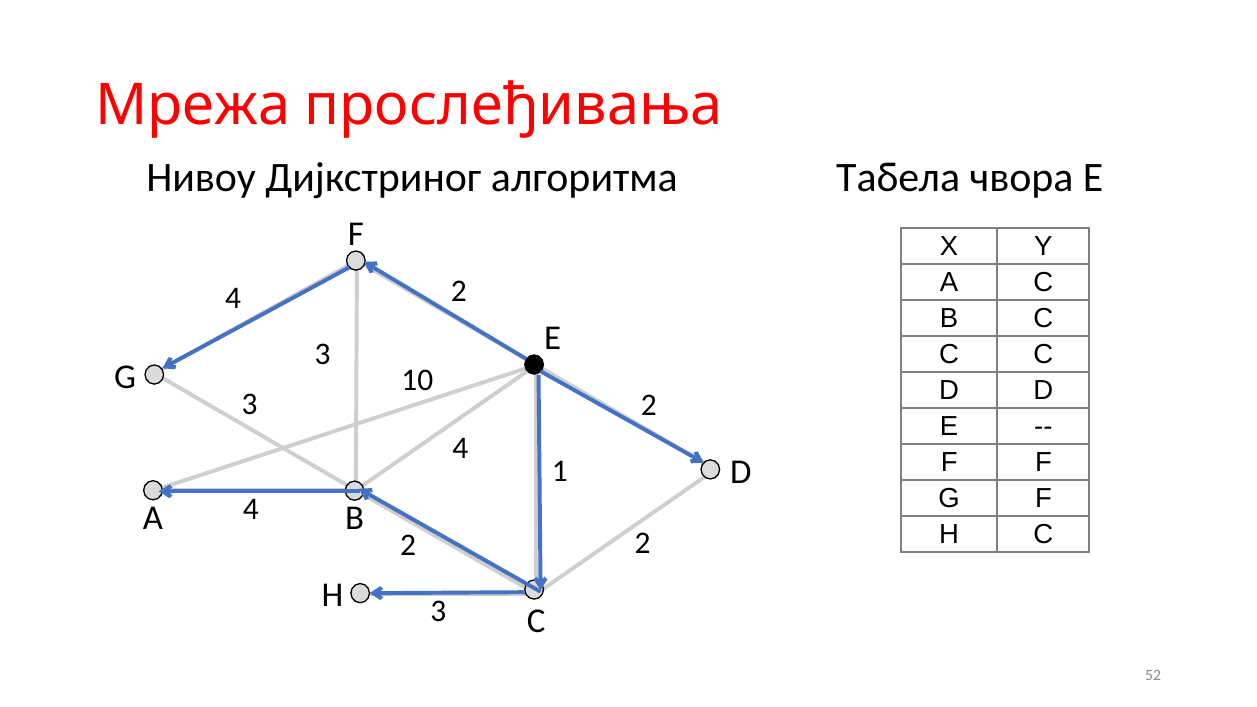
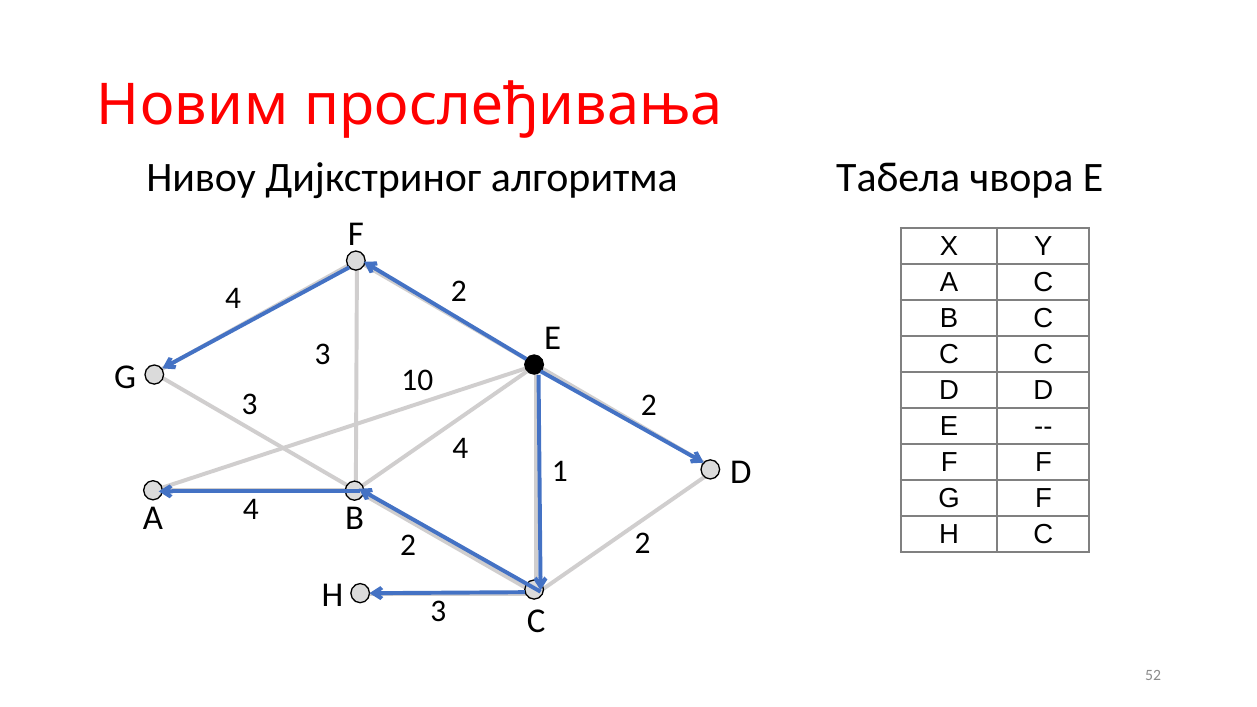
Мрежа: Мрежа -> Новим (193, 106)
